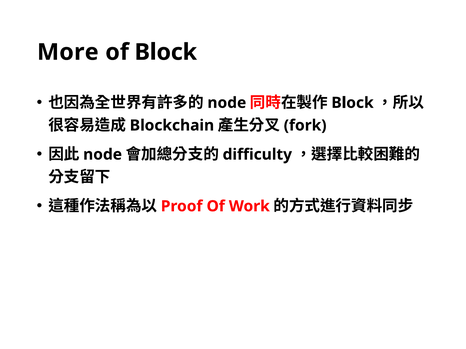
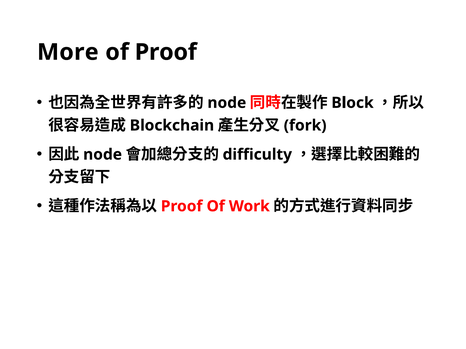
of Block: Block -> Proof (166, 52)
